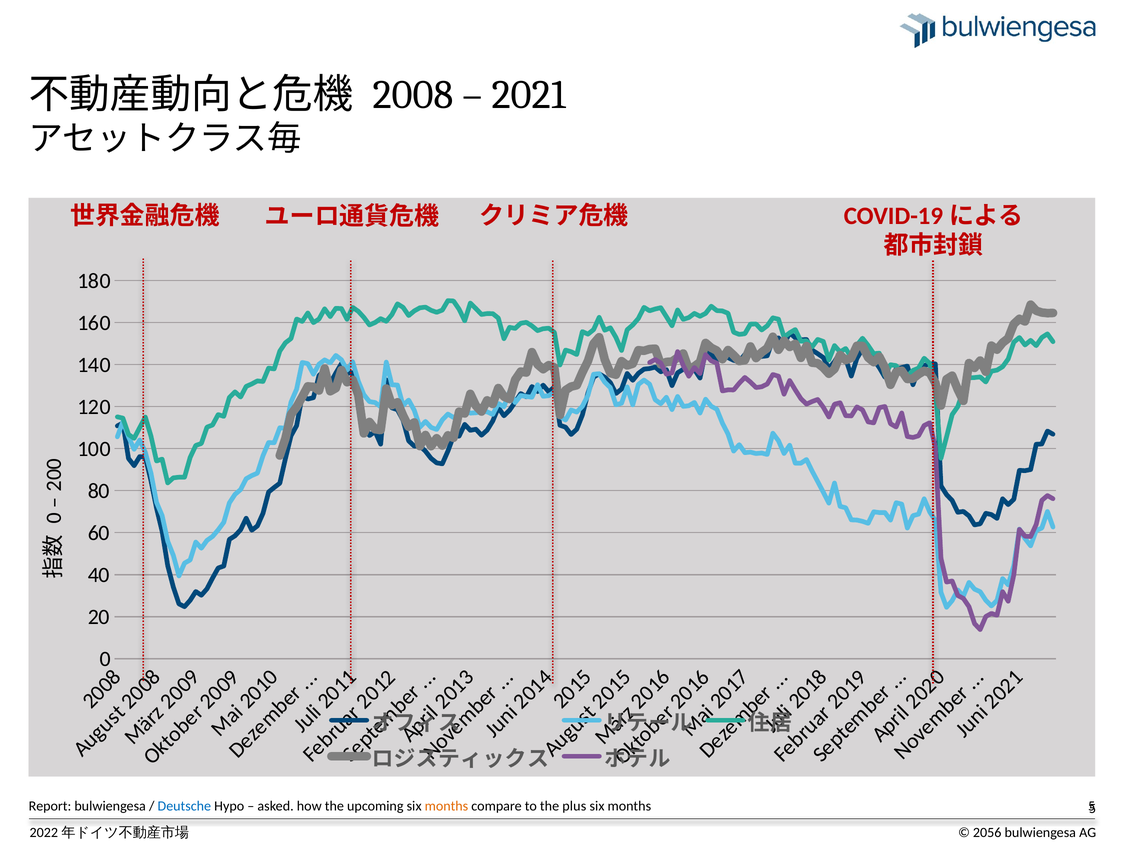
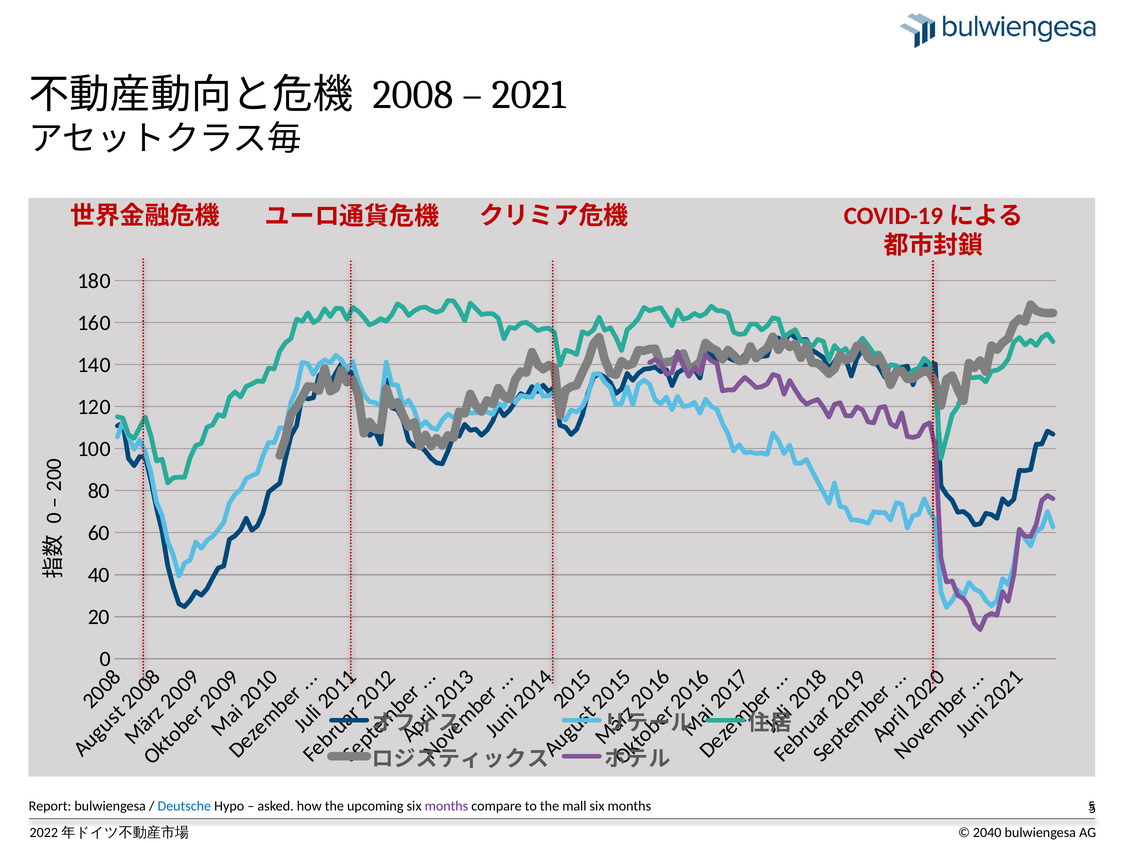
months colour: orange -> purple (446, 806)
plus: plus -> mall (574, 806)
2056: 2056 -> 2040 (987, 833)
